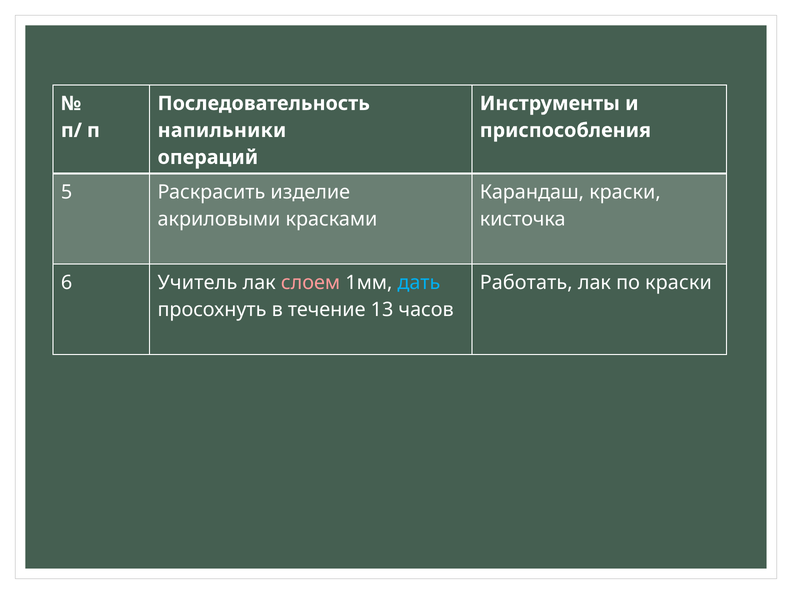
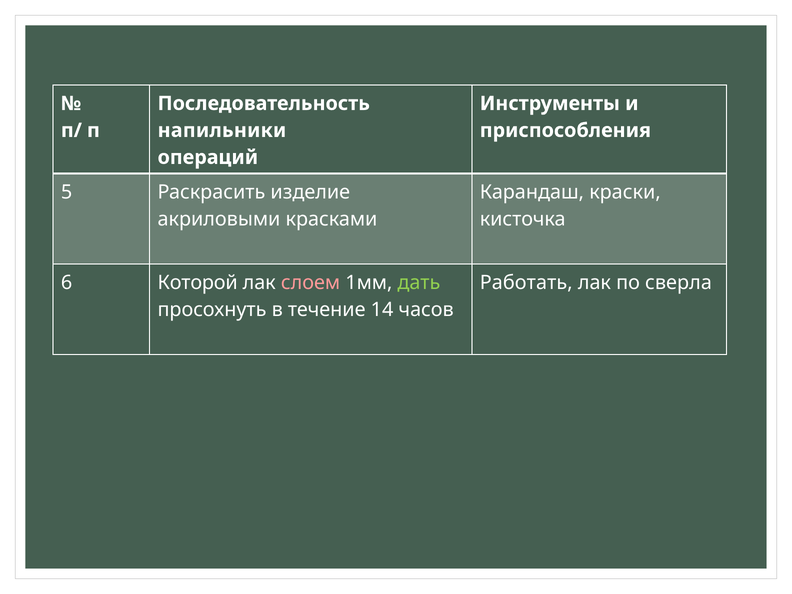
Учитель: Учитель -> Которой (198, 283)
дать colour: light blue -> light green (419, 283)
по краски: краски -> сверла (678, 283)
13: 13 -> 14 (382, 310)
